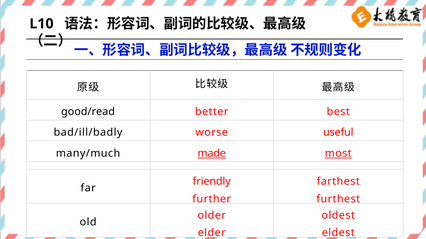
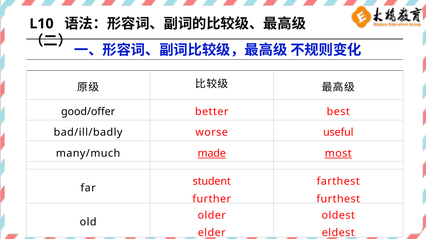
good/read: good/read -> good/offer (88, 112)
friendly: friendly -> student (212, 182)
